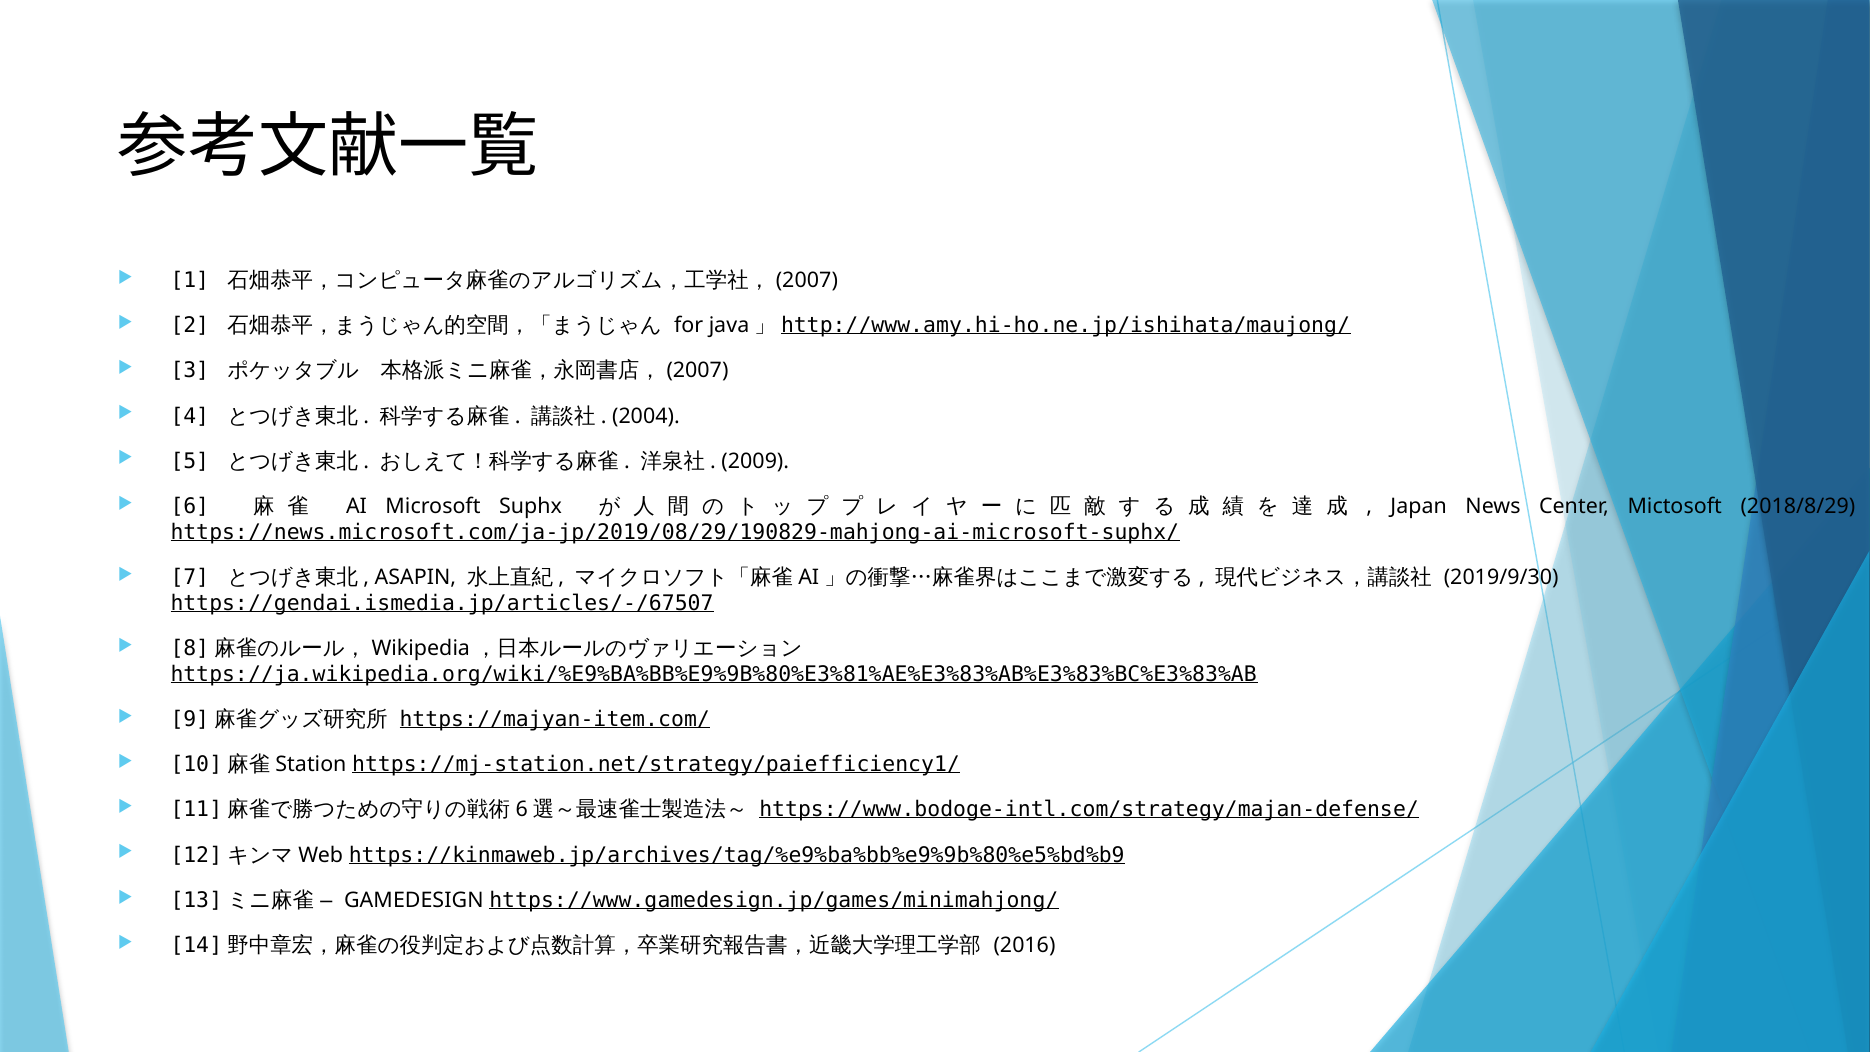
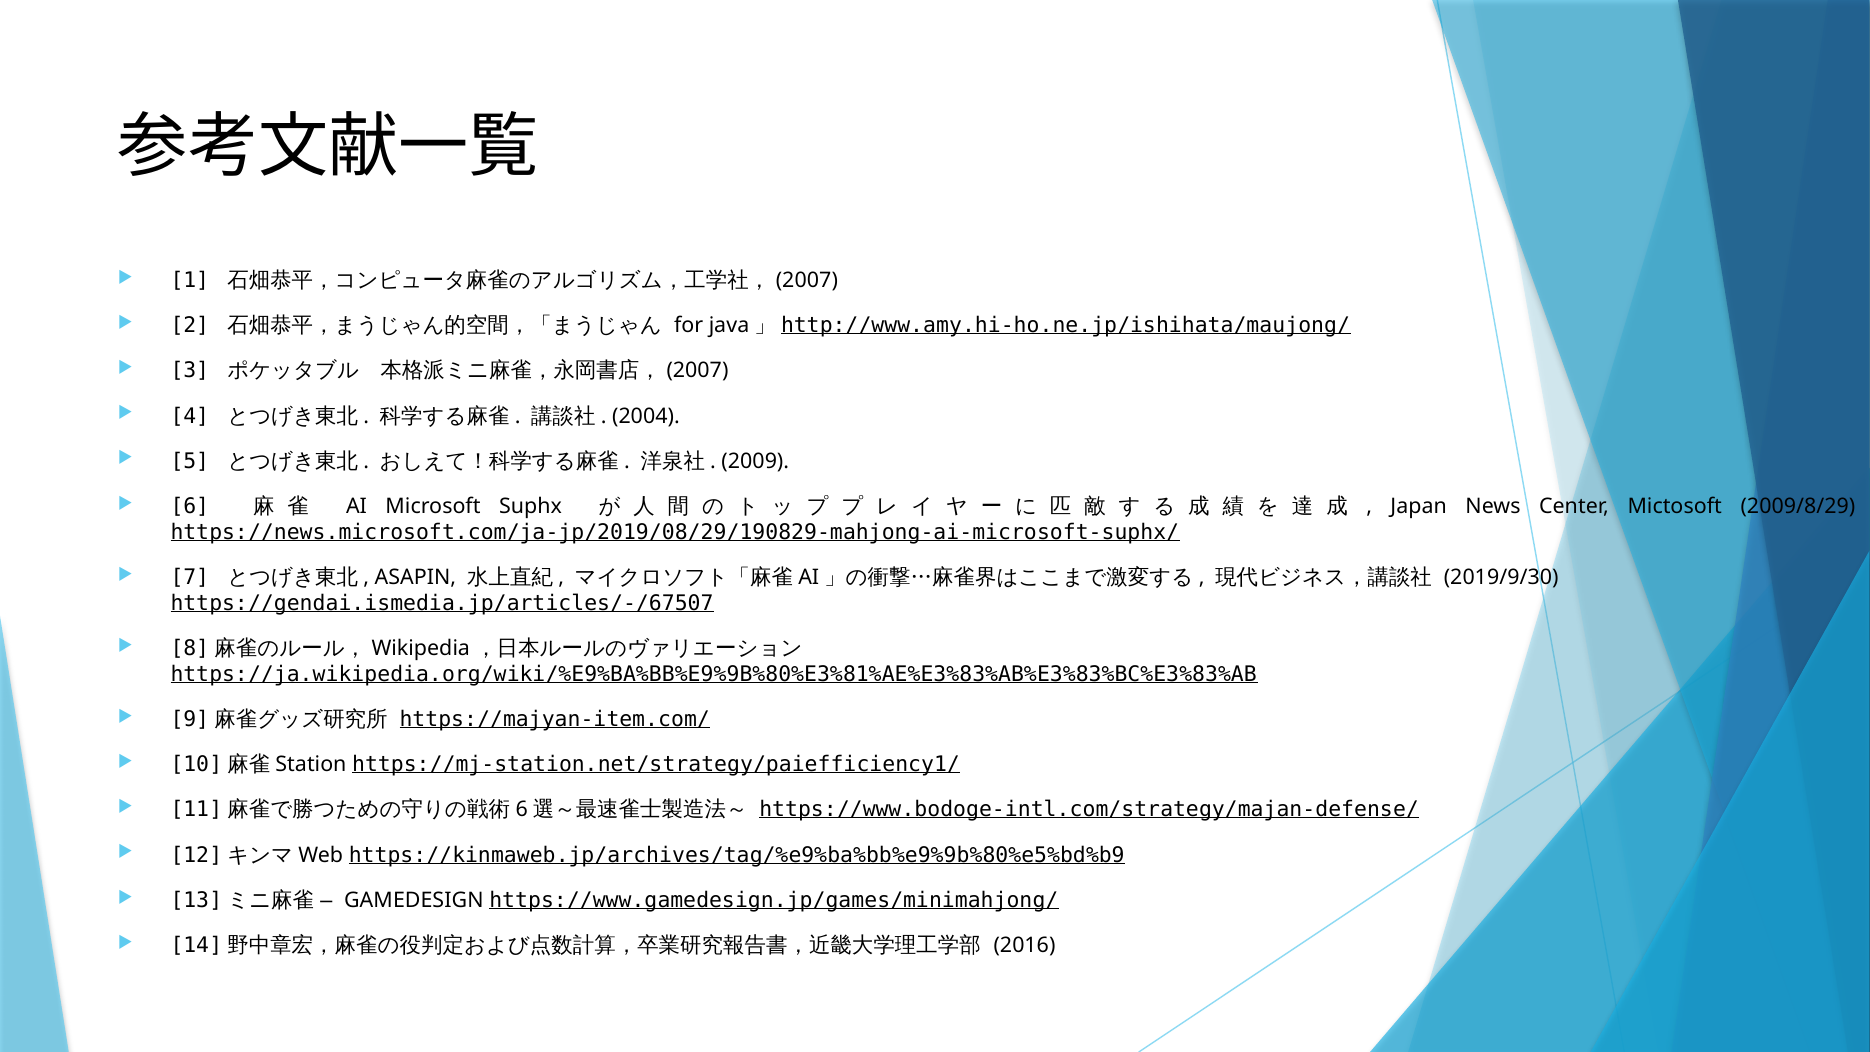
2018/8/29: 2018/8/29 -> 2009/8/29 (1798, 506)
